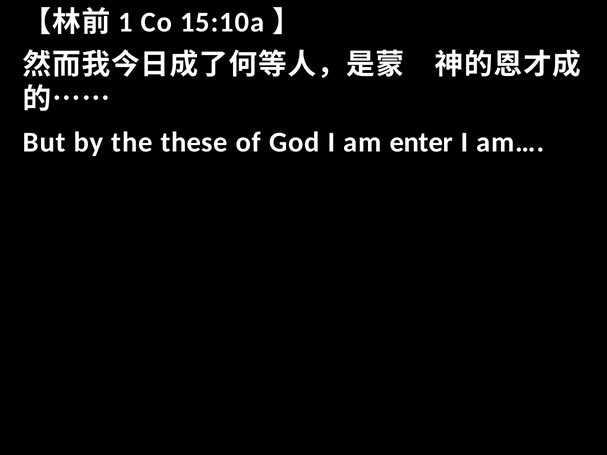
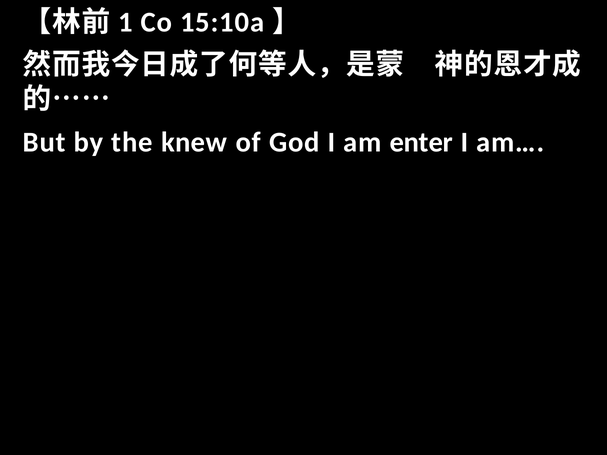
these: these -> knew (194, 142)
